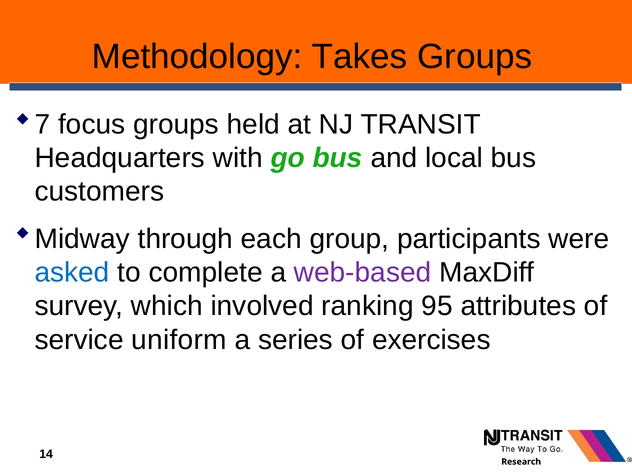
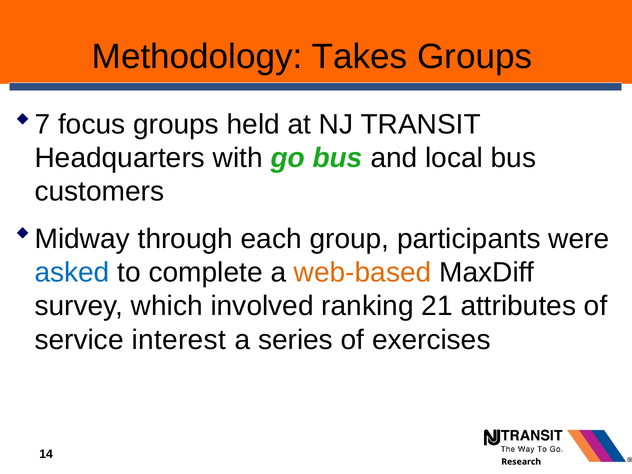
web-based colour: purple -> orange (363, 272)
95: 95 -> 21 (437, 306)
uniform: uniform -> interest (179, 340)
